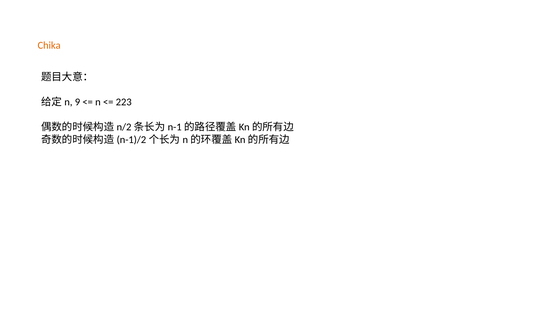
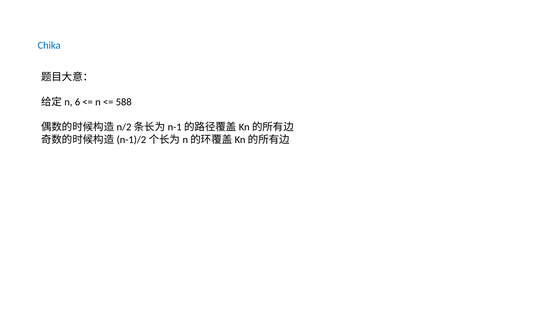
Chika colour: orange -> blue (49, 45)
9: 9 -> 6 (77, 102)
223: 223 -> 588 (124, 102)
